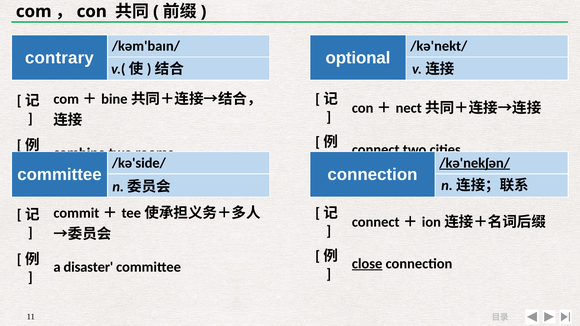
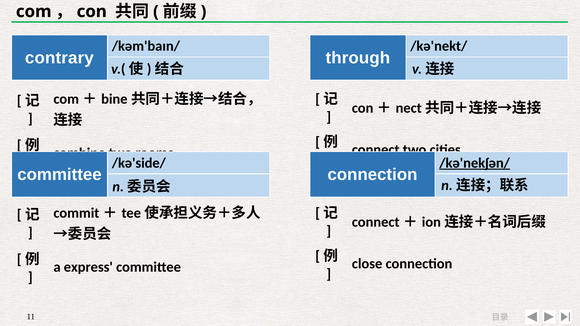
optional: optional -> through (358, 58)
close underline: present -> none (367, 264)
disaster: disaster -> express (88, 267)
